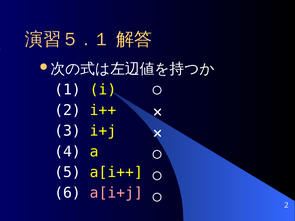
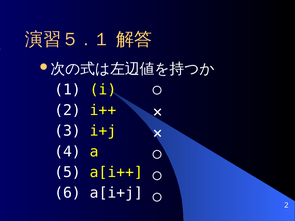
a[i+j colour: pink -> white (116, 193)
